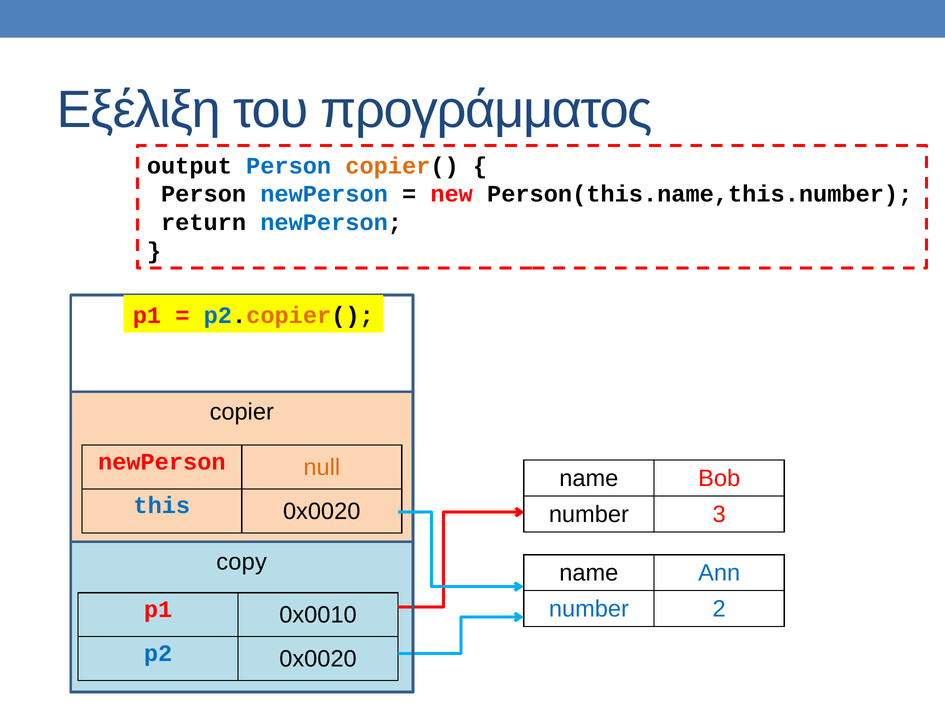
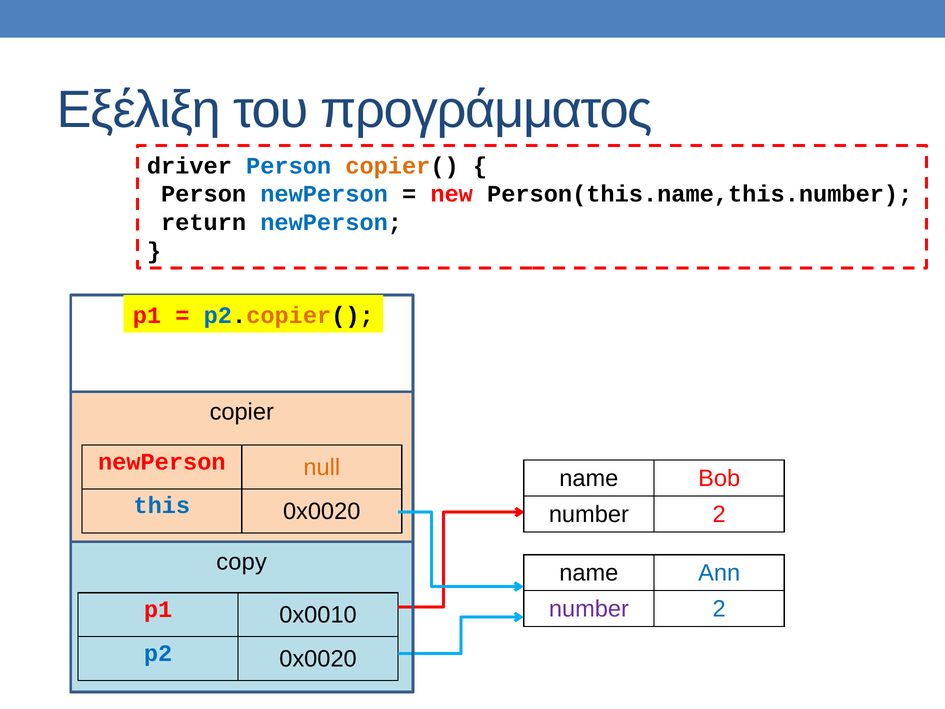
output: output -> driver (189, 166)
3: 3 -> 2 (719, 514)
number colour: blue -> purple (589, 609)
